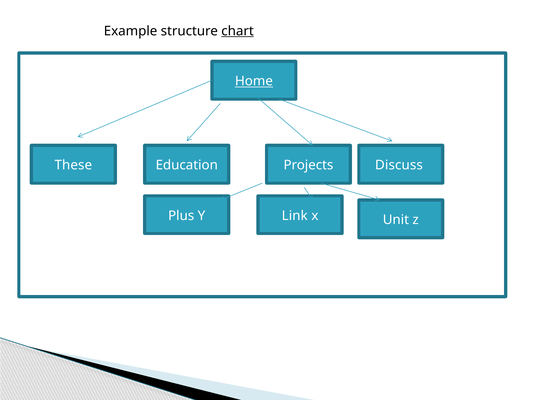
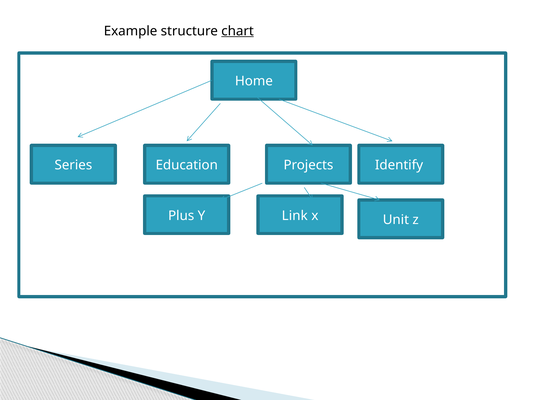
Home underline: present -> none (254, 81)
These: These -> Series (73, 165)
Discuss: Discuss -> Identify (399, 165)
